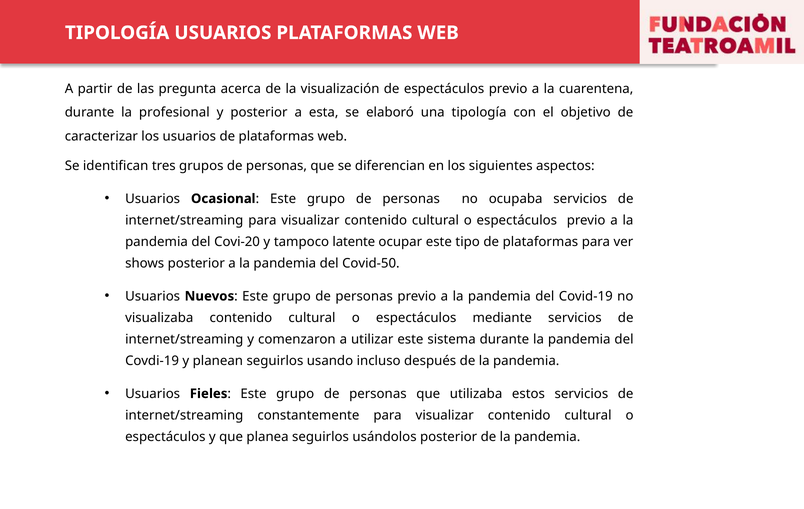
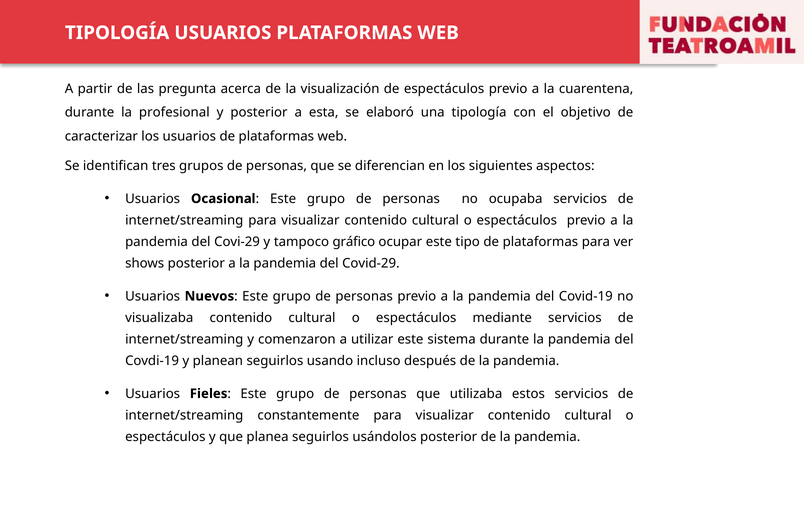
Covi-20: Covi-20 -> Covi-29 (237, 242)
latente: latente -> gráfico (354, 242)
Covid-50: Covid-50 -> Covid-29 (371, 263)
